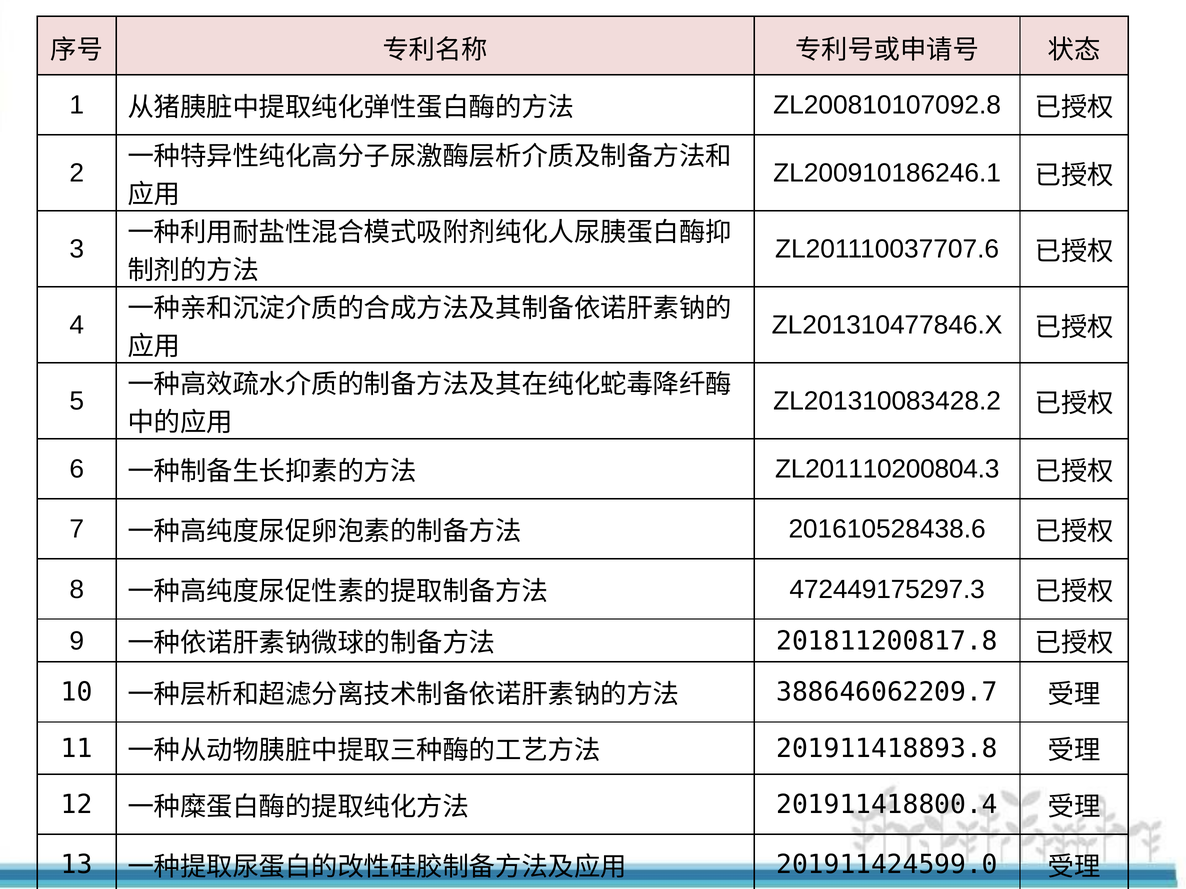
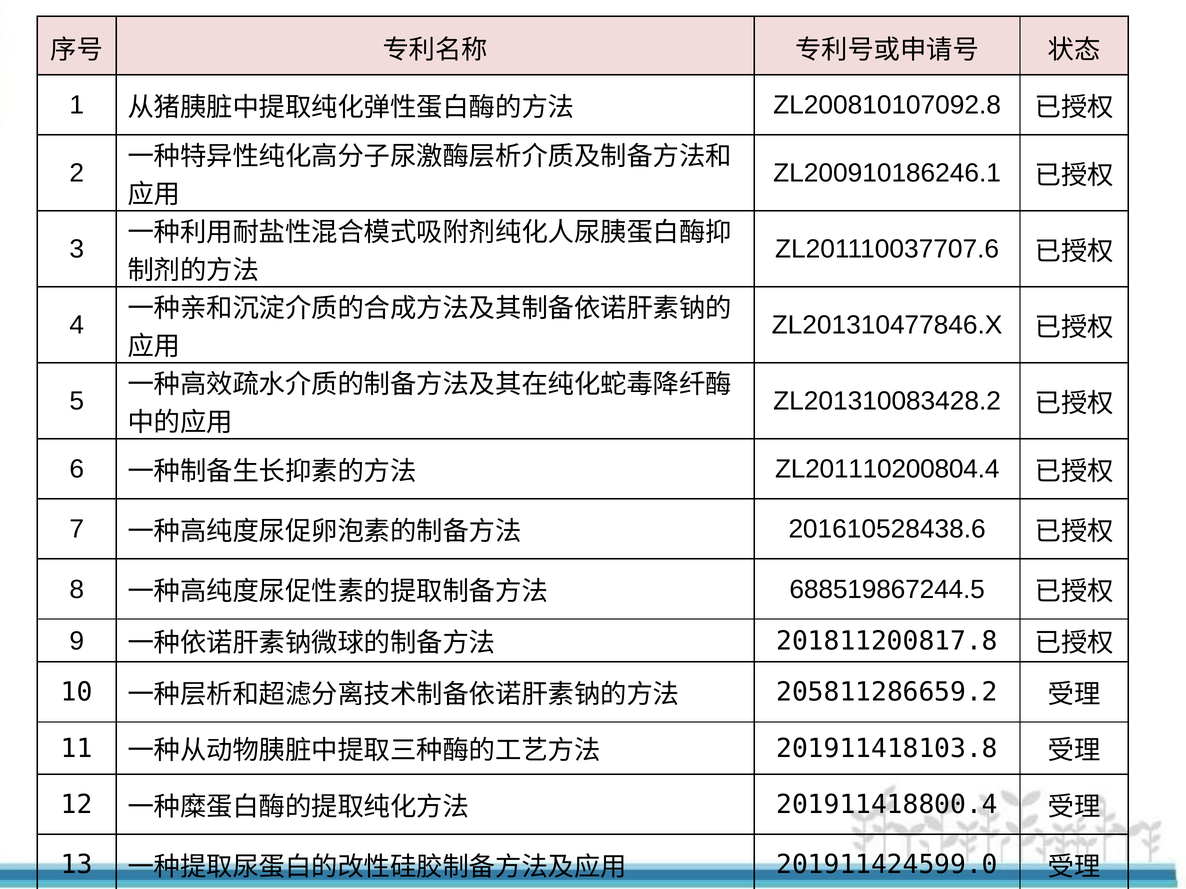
ZL201110200804.3: ZL201110200804.3 -> ZL201110200804.4 (887, 469)
472449175297.3: 472449175297.3 -> 688519867244.5 (887, 590)
388646062209.7: 388646062209.7 -> 205811286659.2 (887, 693)
201911418893.8: 201911418893.8 -> 201911418103.8 (887, 749)
